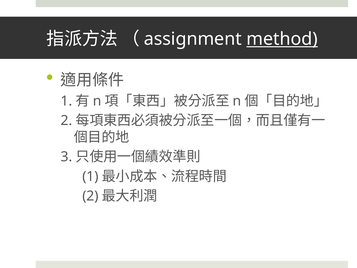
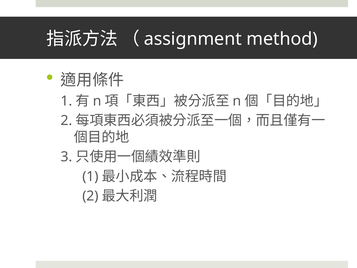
method underline: present -> none (282, 39)
